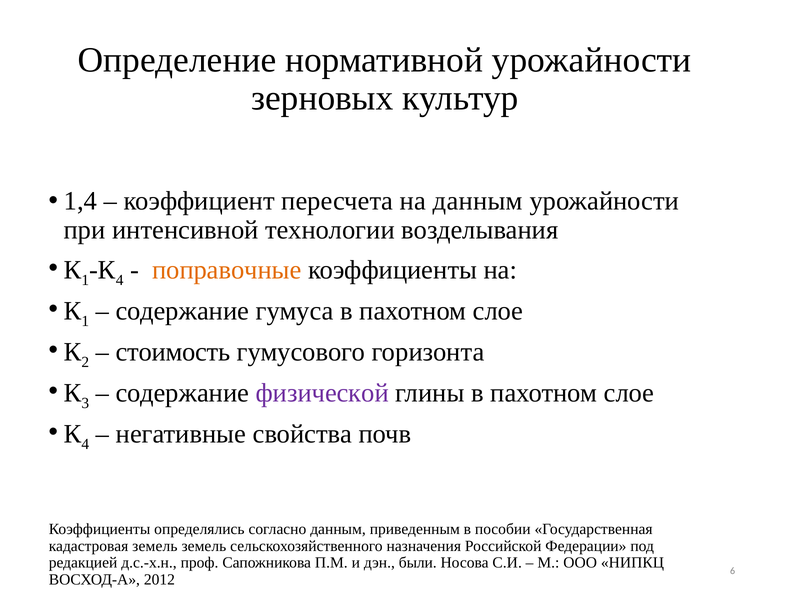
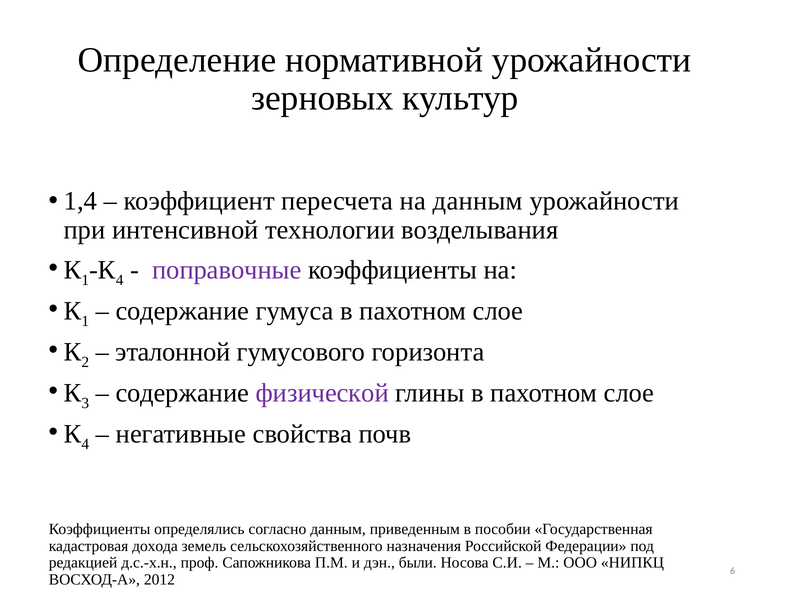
поправочные colour: orange -> purple (227, 270)
стоимость: стоимость -> эталонной (173, 352)
кадастровая земель: земель -> дохода (155, 547)
